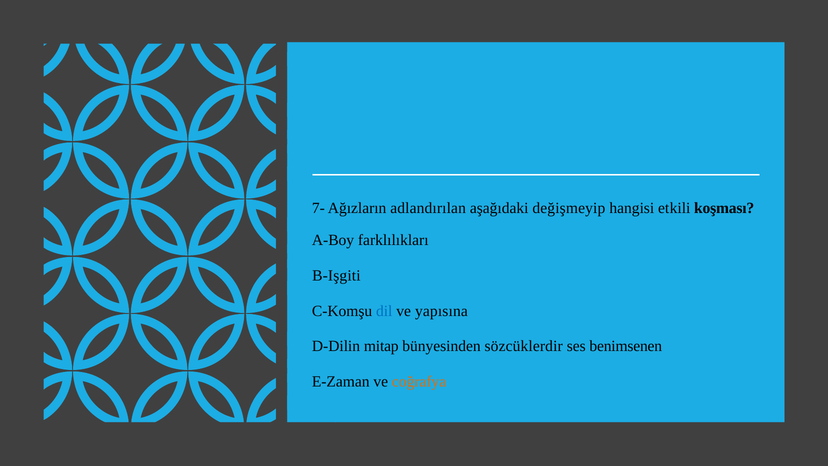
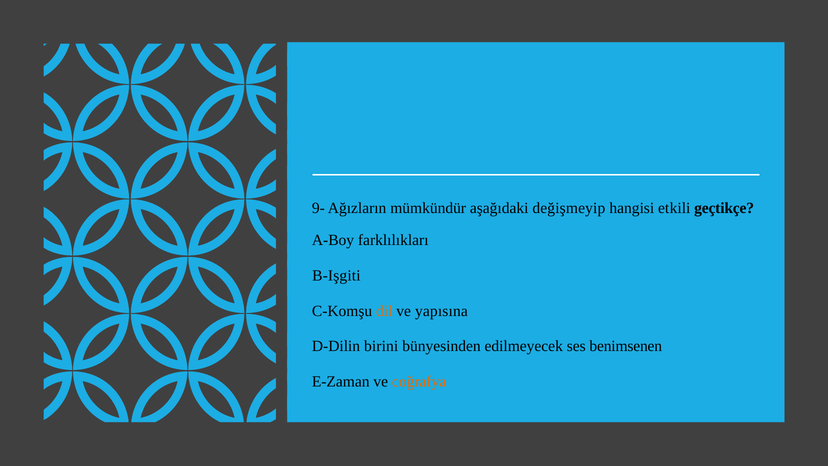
7-: 7- -> 9- (318, 208)
adlandırılan: adlandırılan -> mümkündür (428, 208)
koşması: koşması -> geçtikçe (724, 208)
dil colour: blue -> orange (384, 311)
mitap: mitap -> birini (381, 346)
sözcüklerdir: sözcüklerdir -> edilmeyecek (524, 346)
